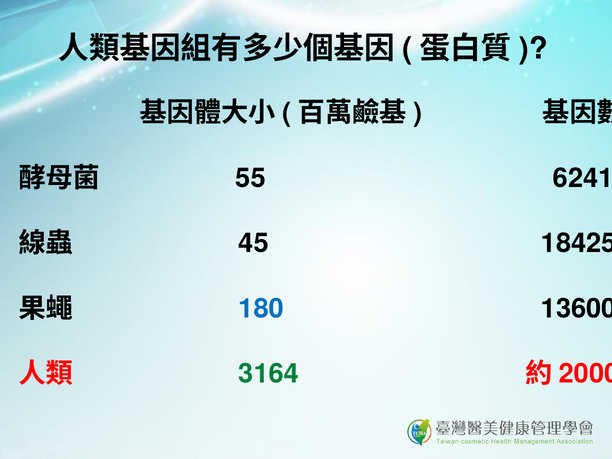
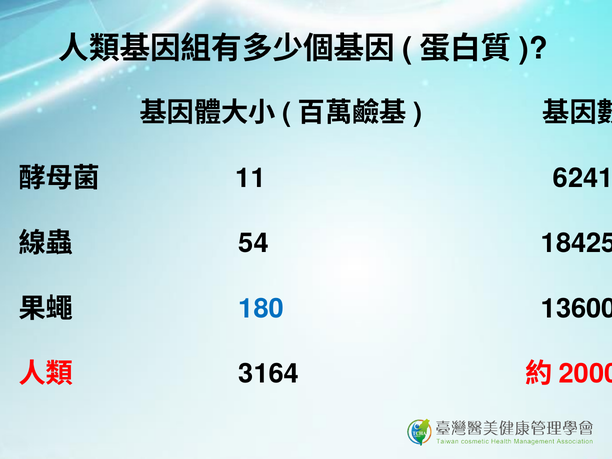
55: 55 -> 11 (251, 178)
45: 45 -> 54 (254, 243)
3164 colour: green -> black (269, 374)
